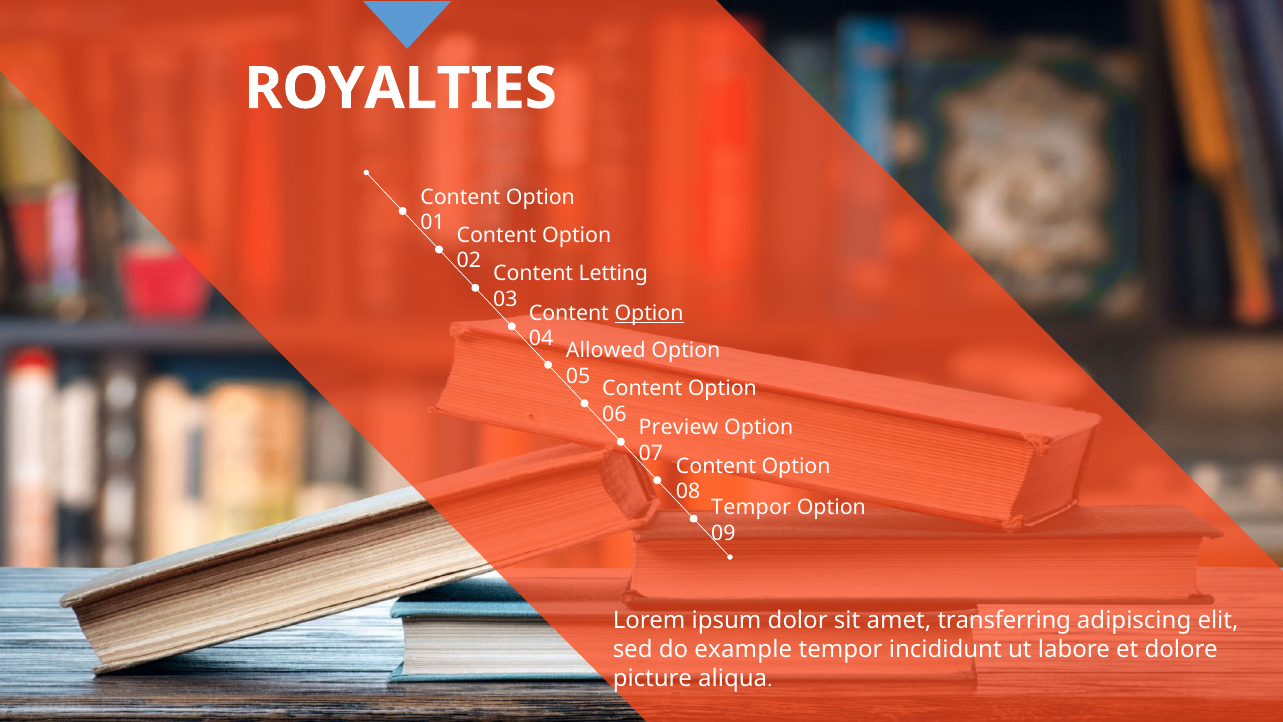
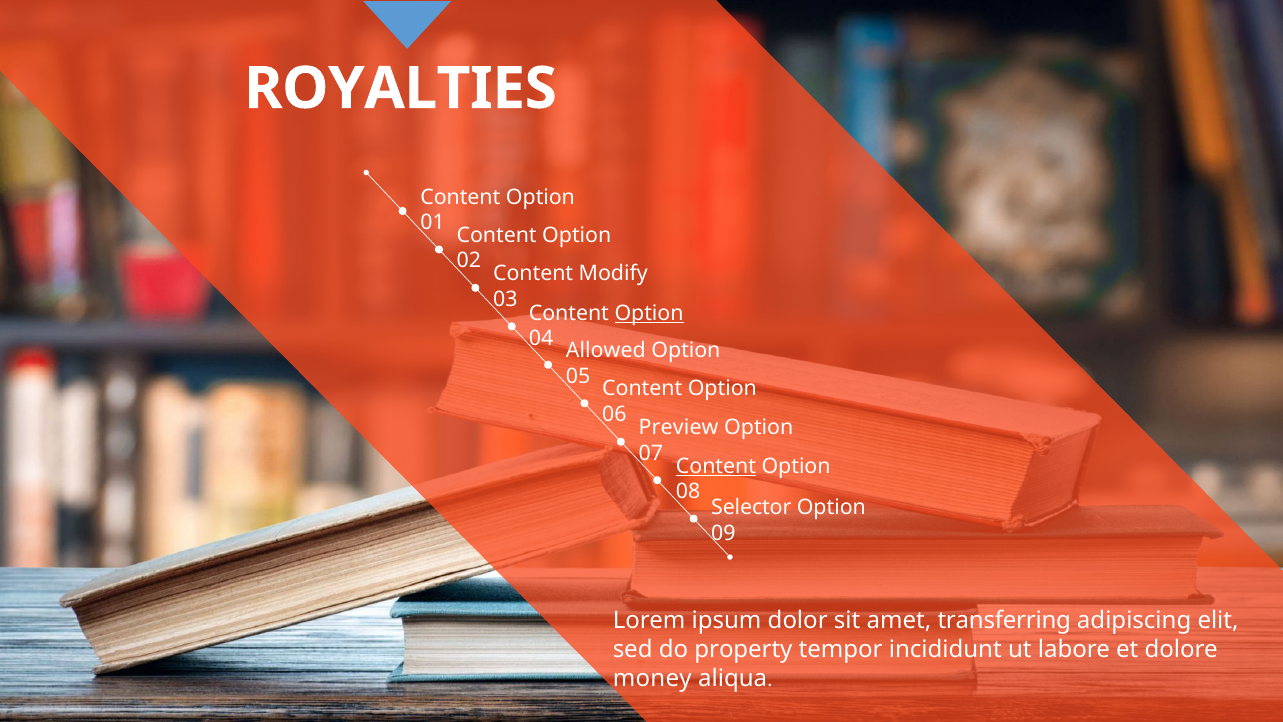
Letting: Letting -> Modify (613, 273)
Content underline: none -> present (716, 466)
Tempor: Tempor -> Selector (751, 507)
example: example -> property (743, 650)
picture: picture -> money (652, 678)
